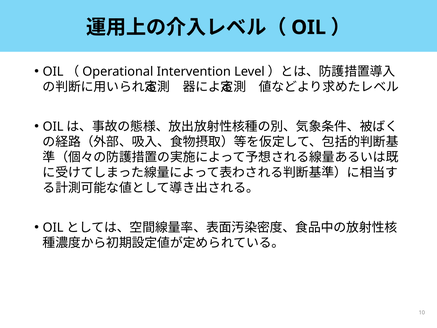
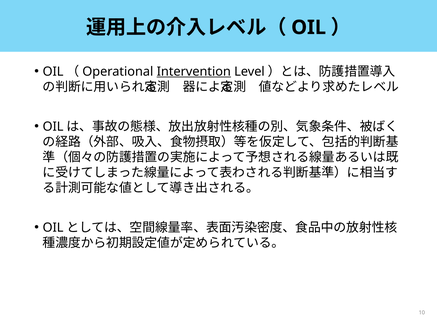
Intervention underline: none -> present (194, 72)
